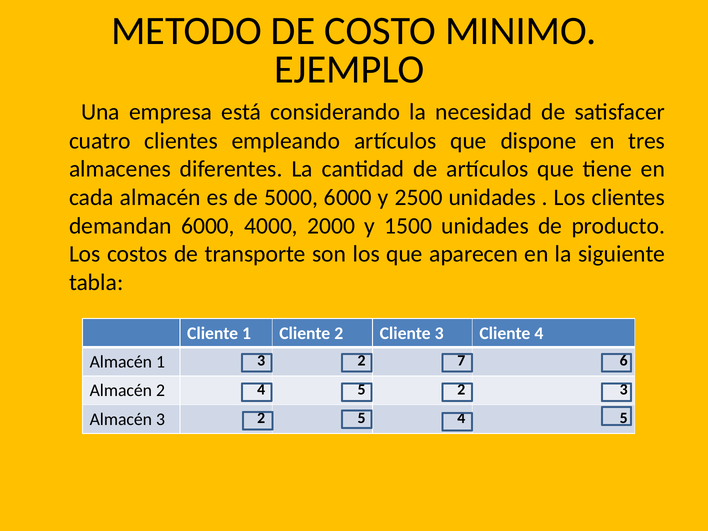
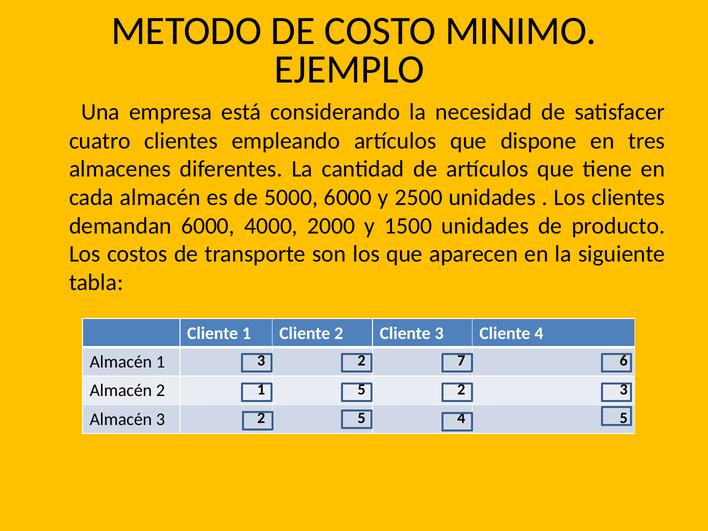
2 4: 4 -> 1 (261, 389)
